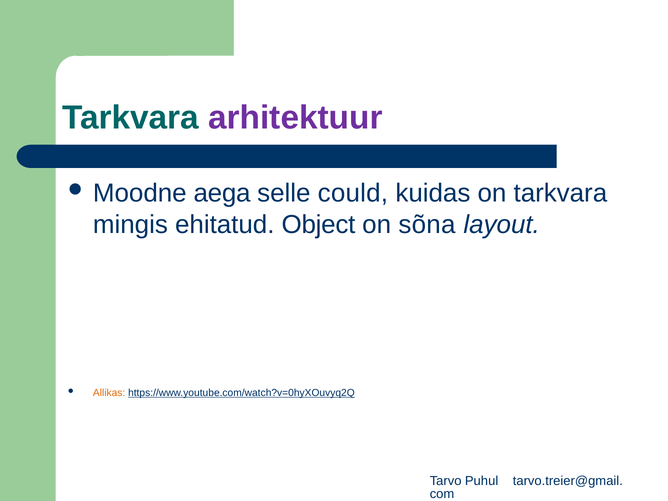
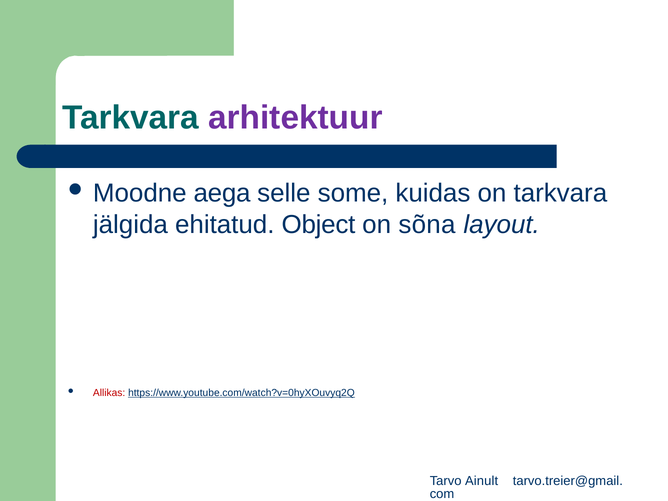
could: could -> some (353, 193)
mingis: mingis -> jälgida (130, 225)
Allikas colour: orange -> red (109, 393)
Puhul: Puhul -> Ainult (482, 481)
